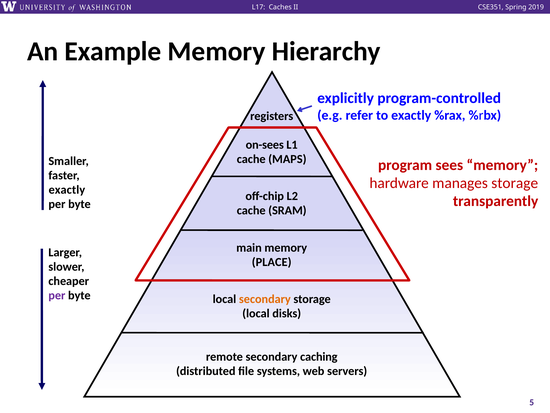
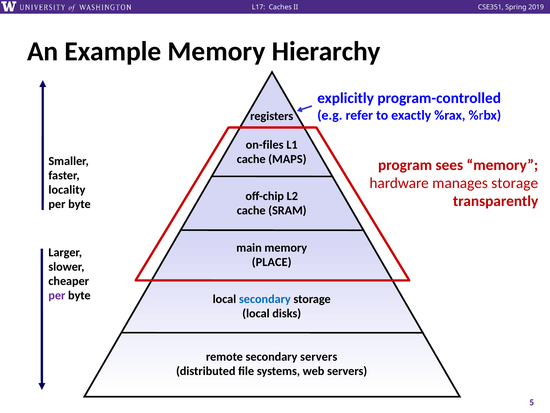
on-sees: on-sees -> on-files (265, 145)
exactly: exactly -> locality (67, 190)
secondary colour: orange -> blue (265, 299)
secondary caching: caching -> servers (319, 356)
